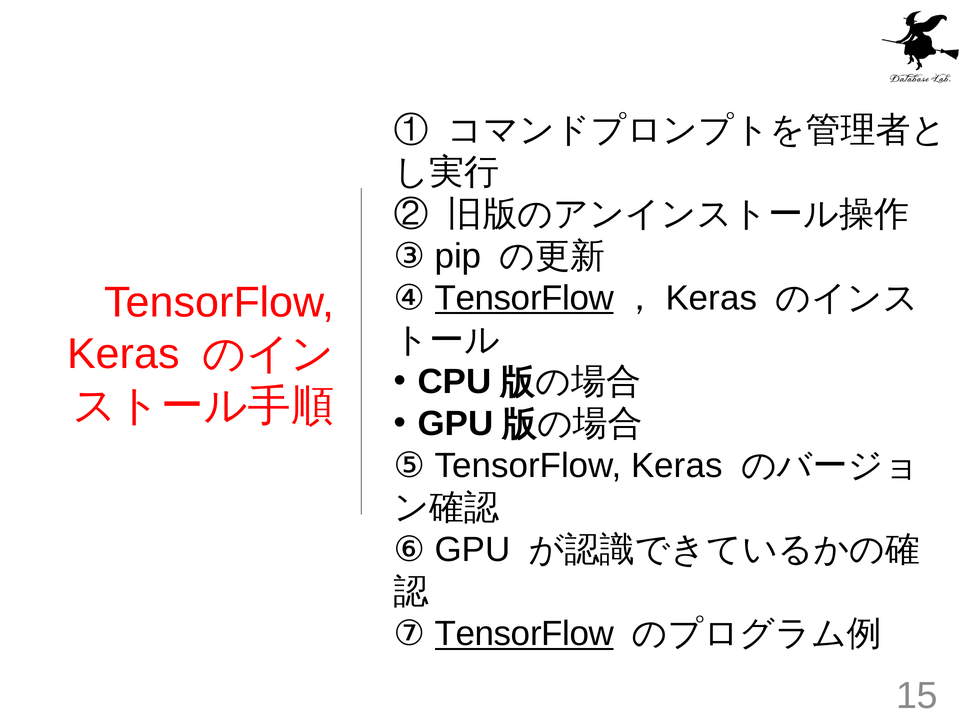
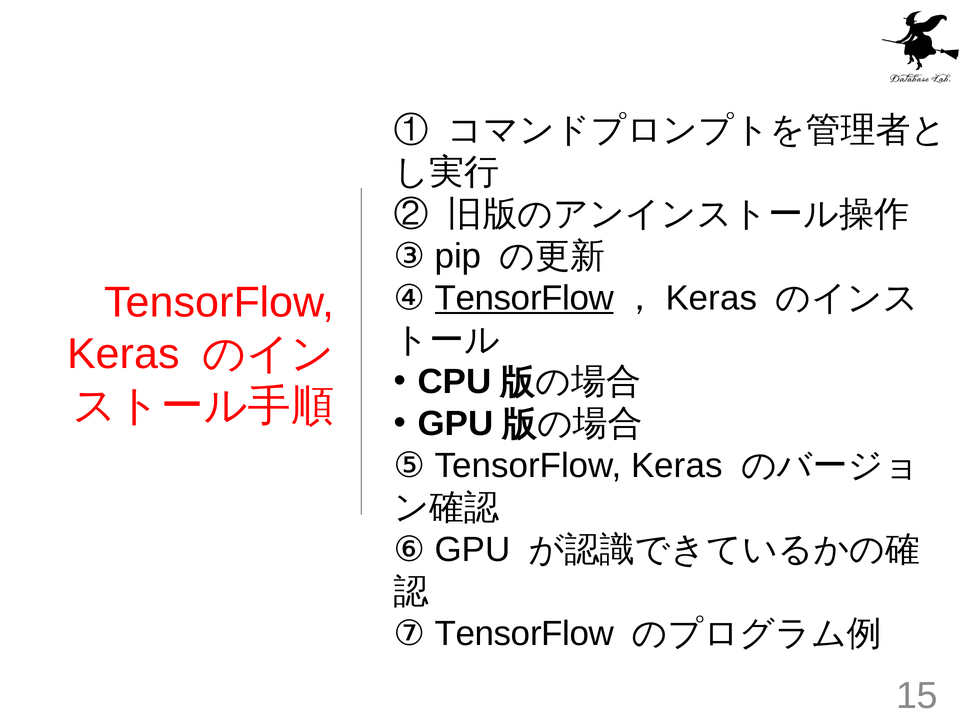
TensorFlow underline: present -> none (524, 634)
